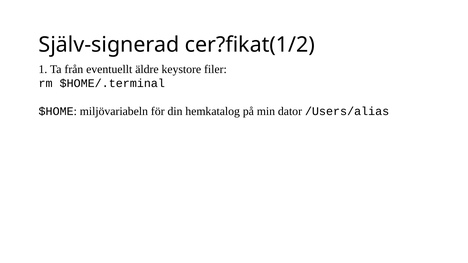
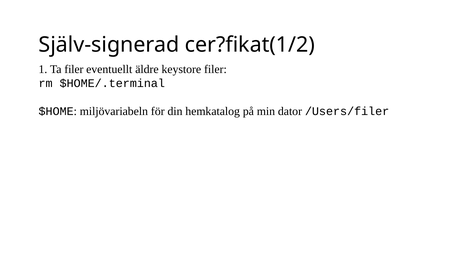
Ta från: från -> filer (74, 69)
/Users/alias: /Users/alias -> /Users/filer (347, 111)
